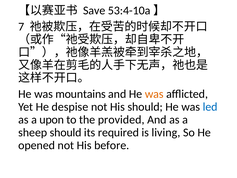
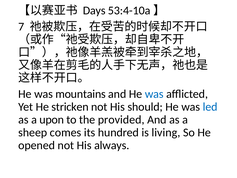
Save: Save -> Days (94, 11)
was colour: orange -> blue (154, 94)
despise: despise -> stricken (70, 107)
sheep should: should -> comes (66, 132)
required: required -> hundred (118, 132)
before: before -> always (112, 145)
